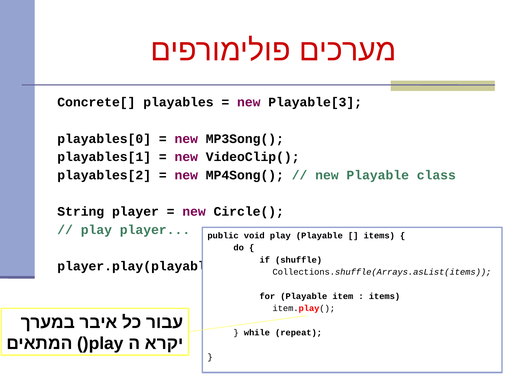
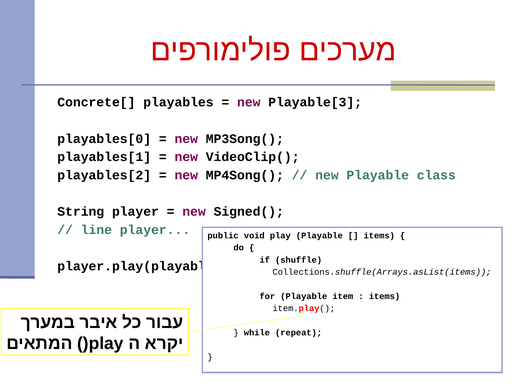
Circle(: Circle( -> Signed( (249, 212)
play: play -> line (96, 230)
